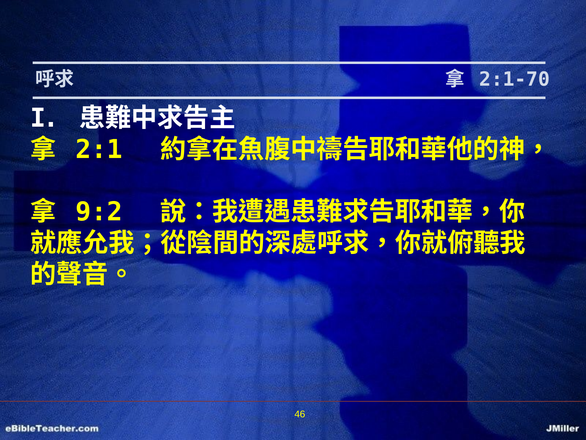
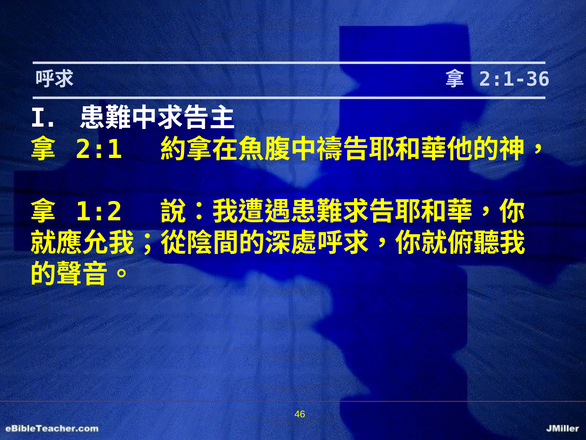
2:1-70: 2:1-70 -> 2:1-36 (515, 79)
9:2: 9:2 -> 1:2 (99, 212)
